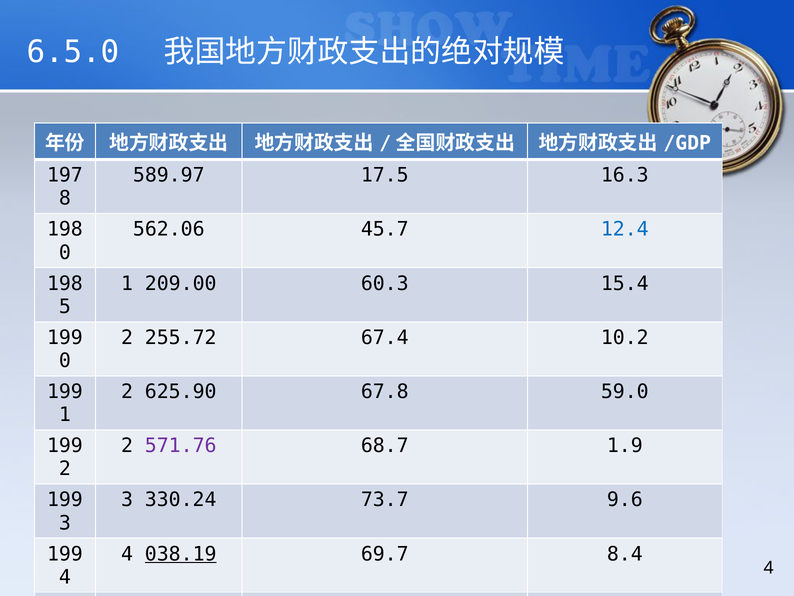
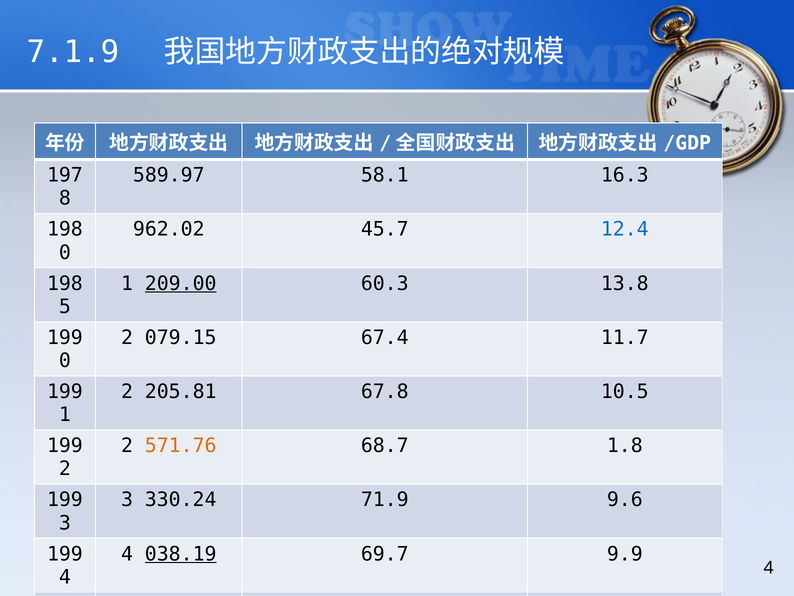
6.5.0: 6.5.0 -> 7.1.9 (73, 52)
17.5: 17.5 -> 58.1 (385, 175)
562.06: 562.06 -> 962.02 (169, 229)
209.00 underline: none -> present (181, 283)
15.4: 15.4 -> 13.8 (625, 283)
255.72: 255.72 -> 079.15 (181, 337)
10.2: 10.2 -> 11.7 (625, 337)
625.90: 625.90 -> 205.81 (181, 391)
59.0: 59.0 -> 10.5 (625, 391)
571.76 colour: purple -> orange (181, 445)
1.9: 1.9 -> 1.8 (625, 445)
73.7: 73.7 -> 71.9 (385, 499)
8.4: 8.4 -> 9.9 (625, 554)
